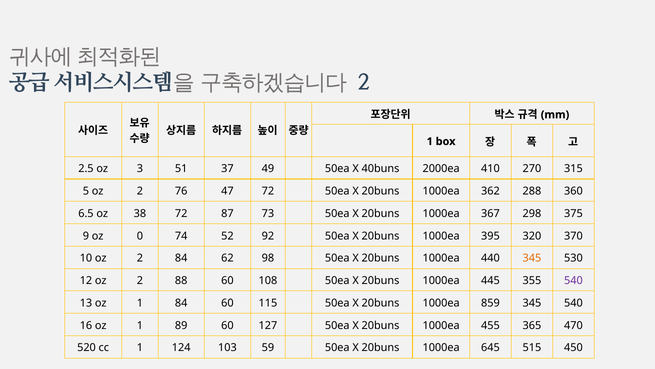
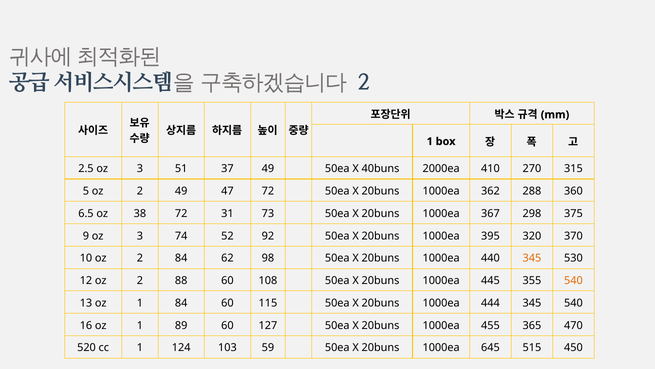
2 76: 76 -> 49 (181, 191)
87: 87 -> 31 (227, 213)
9 oz 0: 0 -> 3 (140, 236)
540 colour: purple -> orange (573, 280)
859: 859 -> 444 (490, 303)
